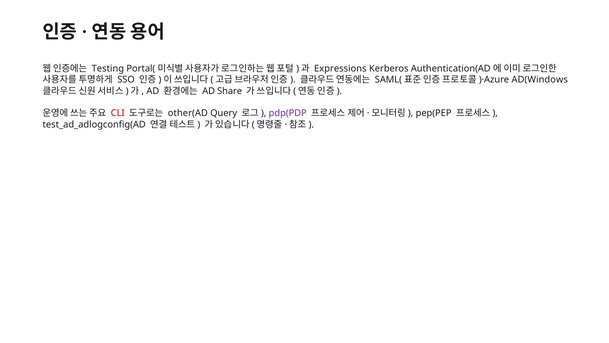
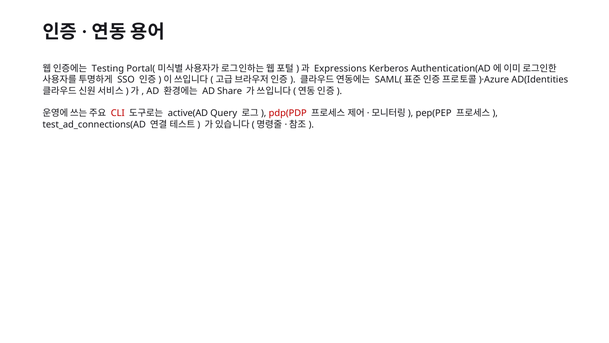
AD(Windows: AD(Windows -> AD(Identities (540, 80)
other(AD: other(AD -> active(AD (188, 113)
pdp(PDP colour: purple -> red (288, 113)
test_ad_adlogconfig(AD: test_ad_adlogconfig(AD -> test_ad_connections(AD (94, 124)
